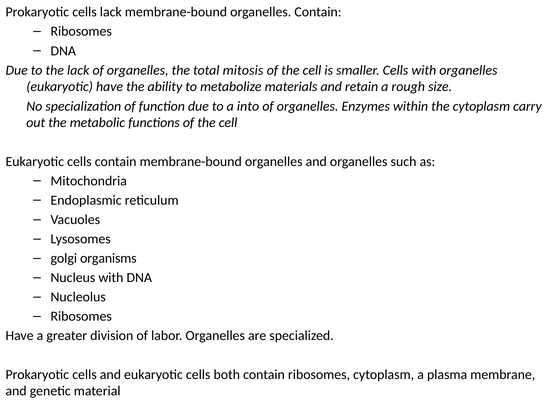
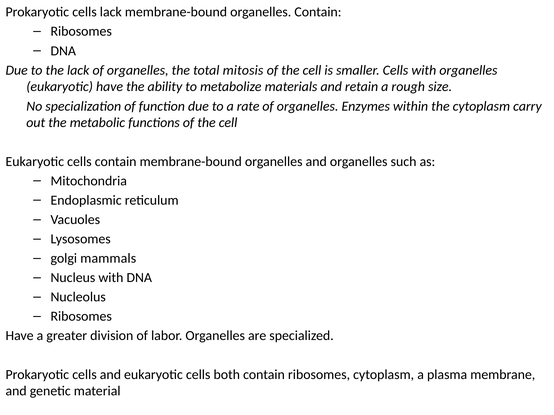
into: into -> rate (248, 106)
organisms: organisms -> mammals (108, 259)
